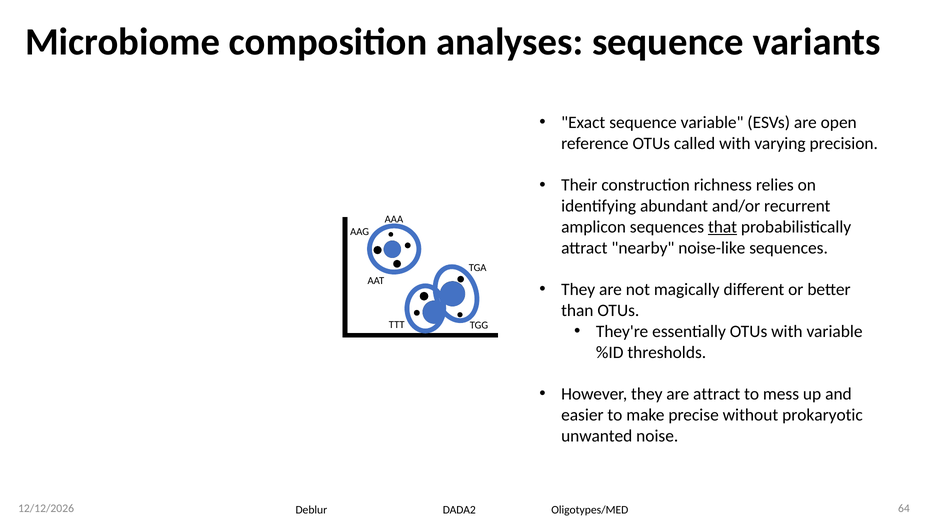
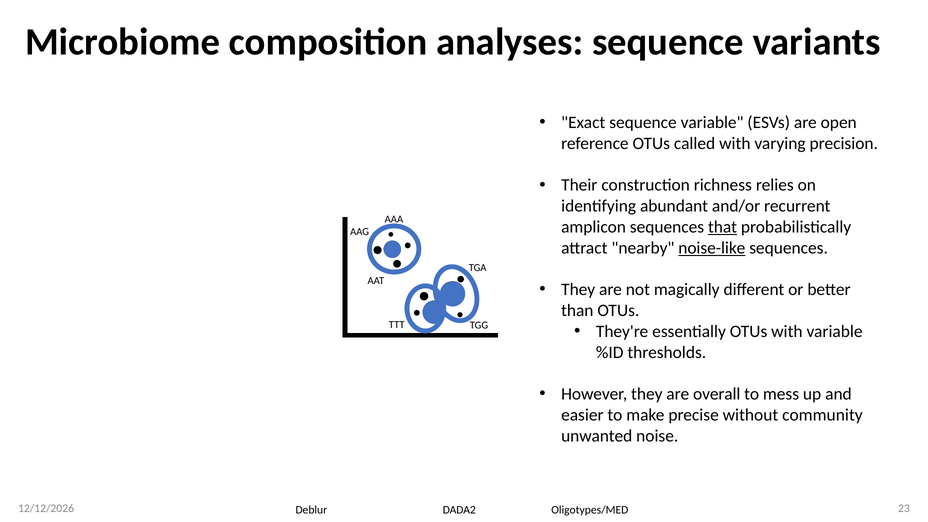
noise-like underline: none -> present (712, 248)
are attract: attract -> overall (717, 394)
prokaryotic: prokaryotic -> community (822, 415)
64: 64 -> 23 (904, 508)
